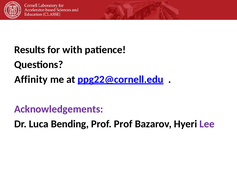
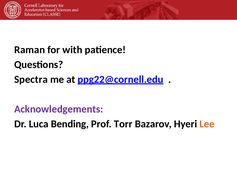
Results: Results -> Raman (30, 50)
Affinity: Affinity -> Spectra (31, 79)
Prof Prof: Prof -> Torr (123, 124)
Lee colour: purple -> orange (207, 124)
